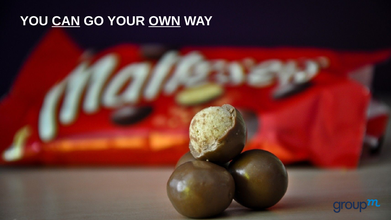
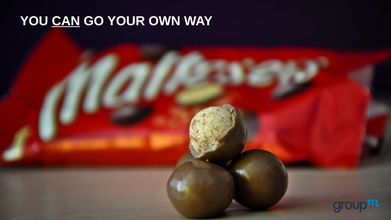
OWN underline: present -> none (165, 21)
